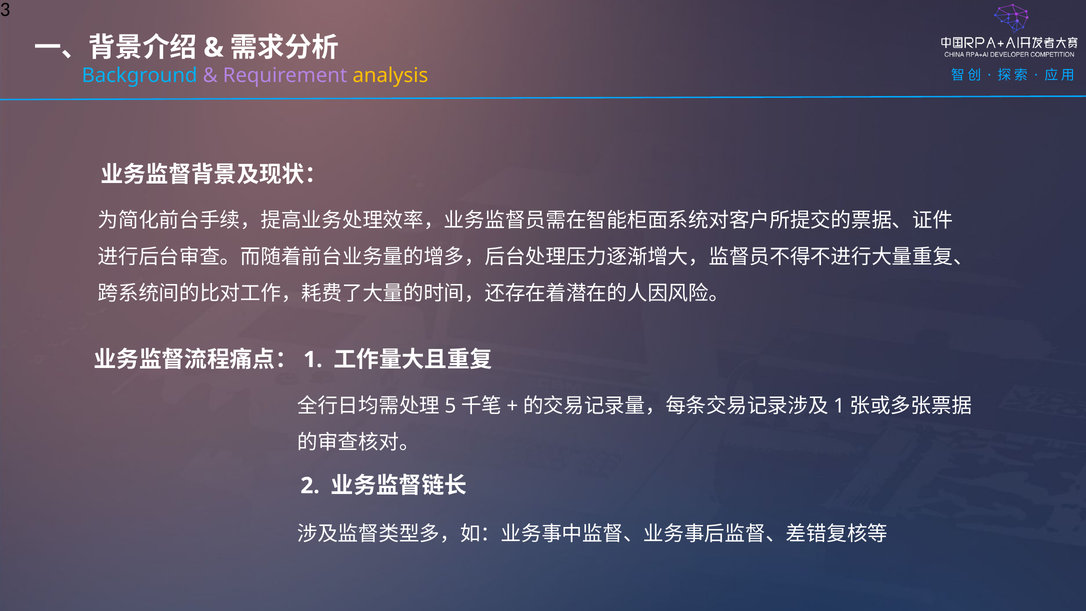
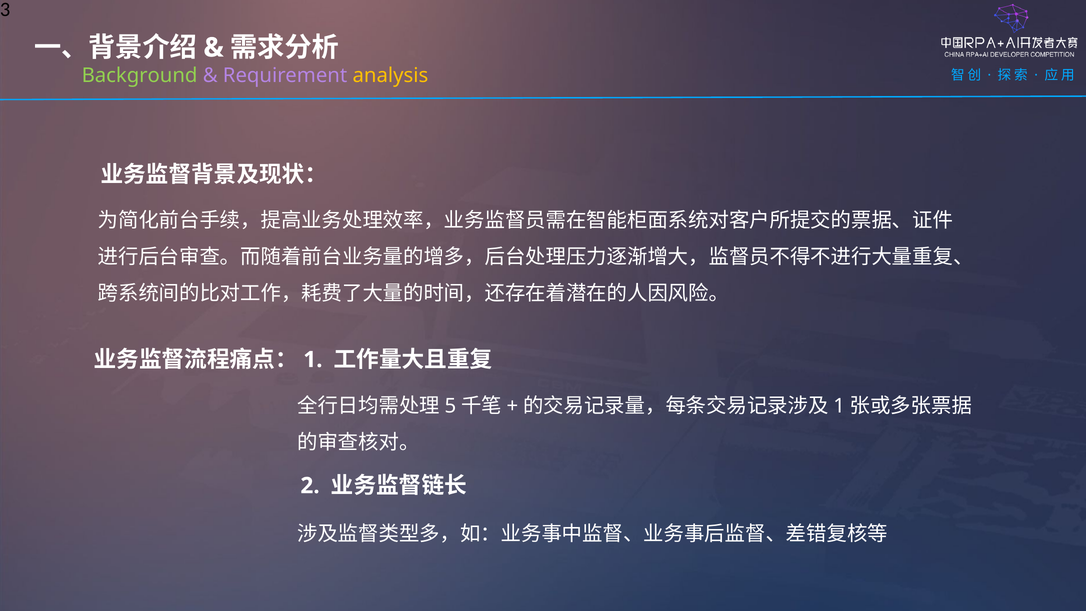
Background colour: light blue -> light green (140, 76)
